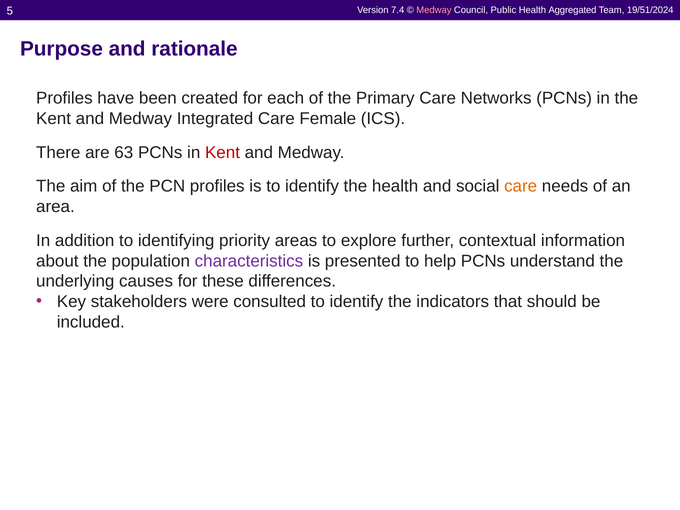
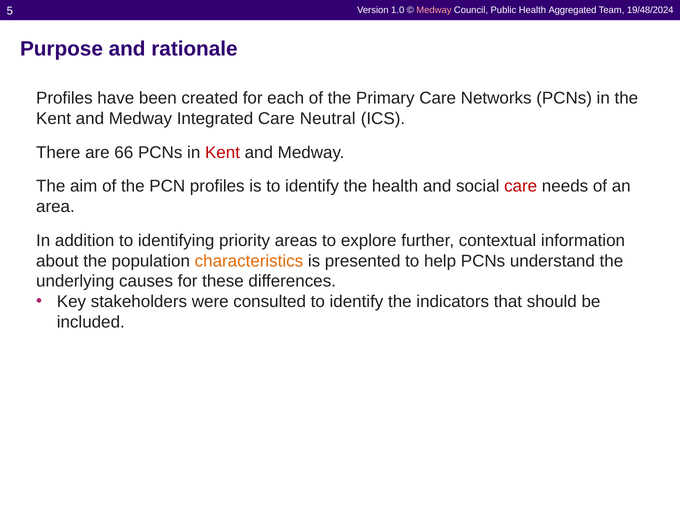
7.4: 7.4 -> 1.0 (398, 10)
19/51/2024: 19/51/2024 -> 19/48/2024 (650, 10)
Female: Female -> Neutral (328, 119)
63: 63 -> 66 (124, 153)
care colour: orange -> red (521, 186)
characteristics colour: purple -> orange (249, 261)
